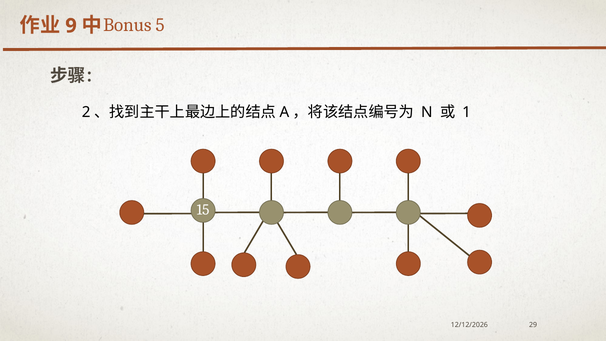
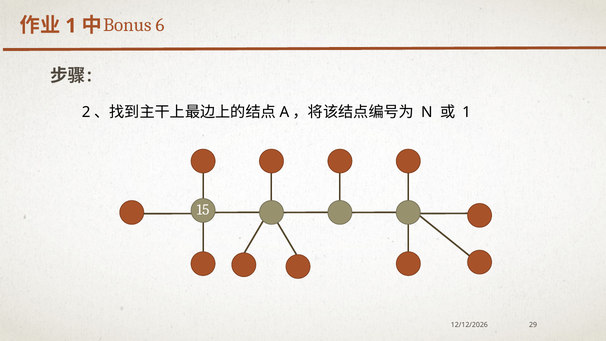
5: 5 -> 6 (160, 25)
9: 9 -> 1 (71, 26)
